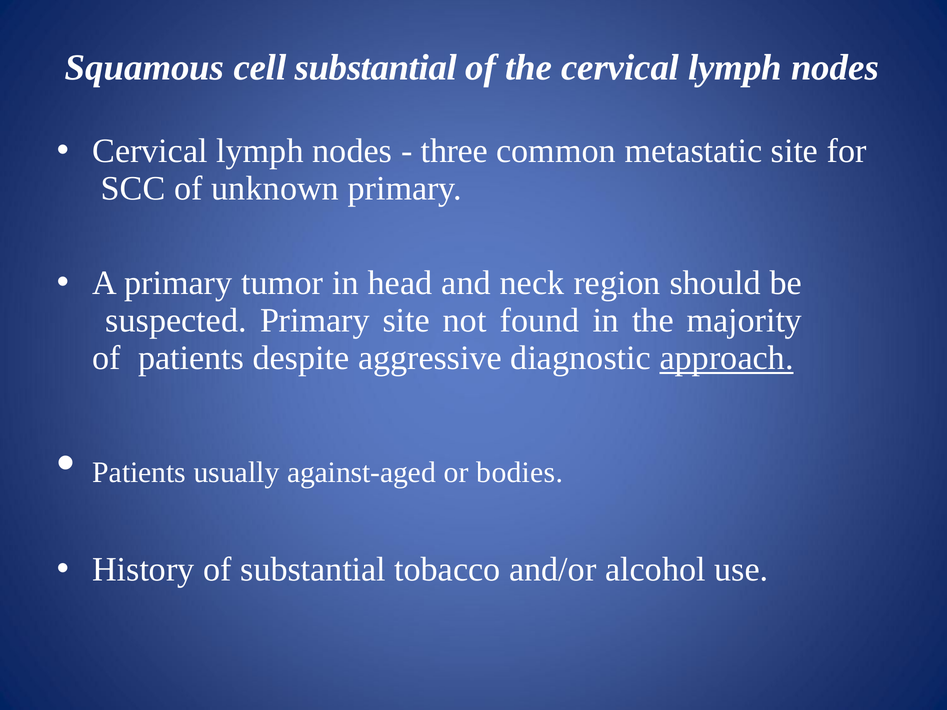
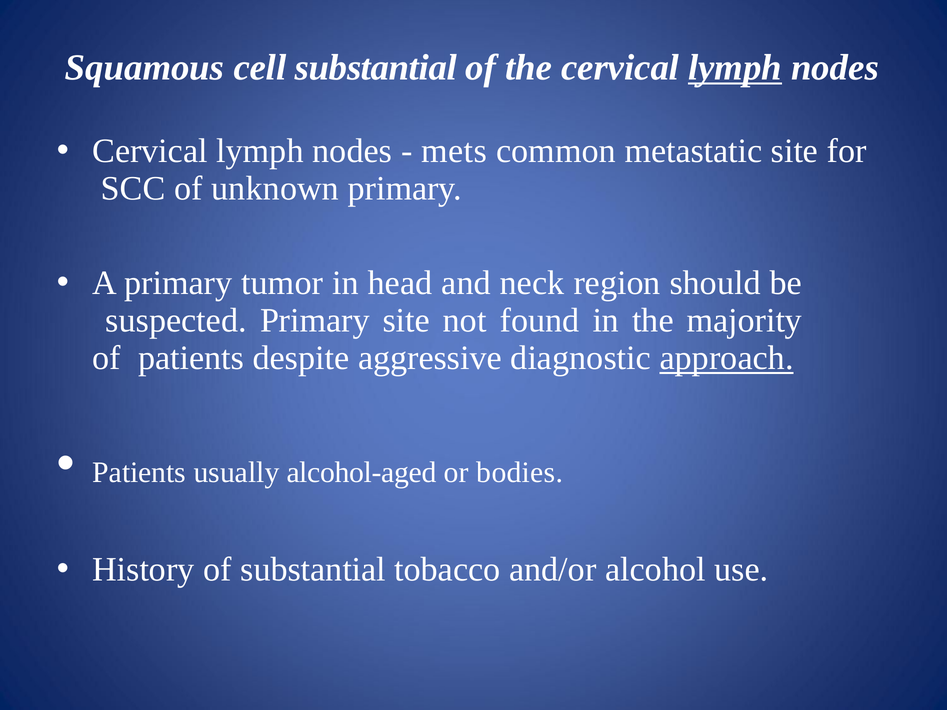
lymph underline: none -> present (735, 68)
three: three -> mets (454, 151)
against-aged: against-aged -> alcohol-aged (362, 472)
